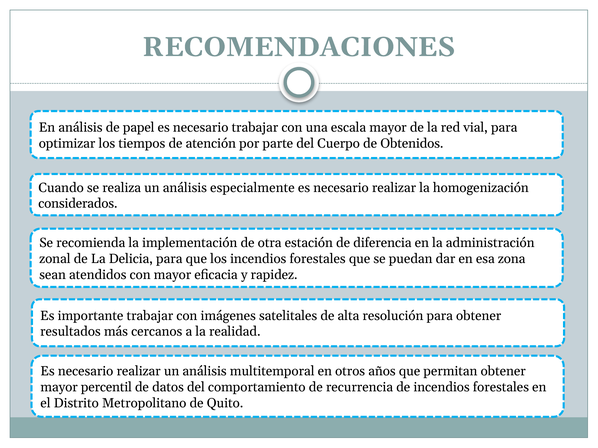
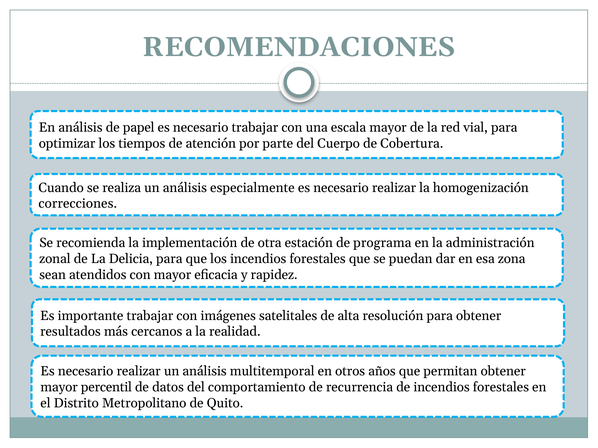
Obtenidos: Obtenidos -> Cobertura (412, 144)
considerados: considerados -> correcciones (78, 204)
diferencia: diferencia -> programa (382, 243)
